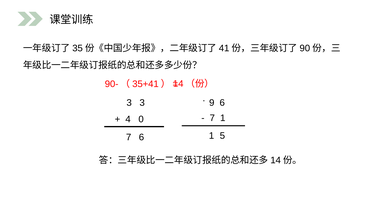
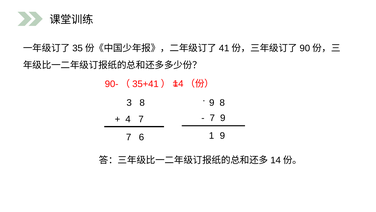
3 3: 3 -> 8 (142, 103)
9 6: 6 -> 8 (222, 103)
1: 1 -> 9 (223, 118)
4 0: 0 -> 7 (141, 119)
5: 5 -> 9 (222, 135)
